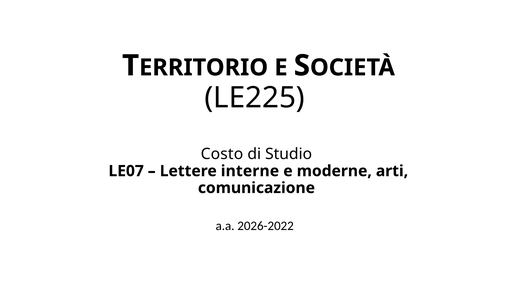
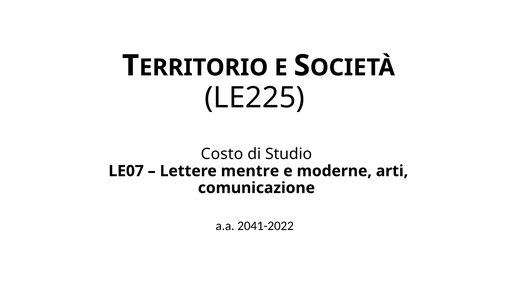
interne: interne -> mentre (250, 171)
2026-2022: 2026-2022 -> 2041-2022 (266, 226)
